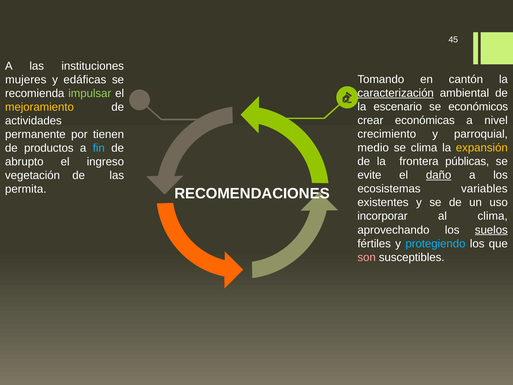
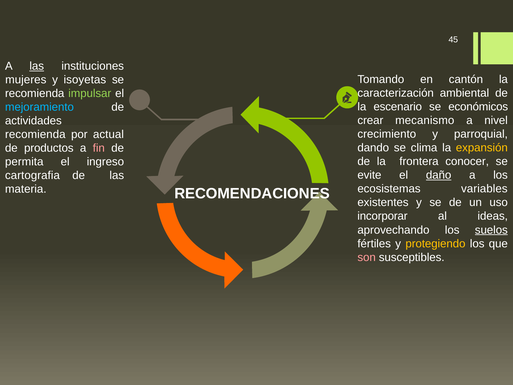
las underline: none -> present (37, 66)
edáficas: edáficas -> isoyetas (85, 80)
caracterización underline: present -> none (396, 93)
mejoramiento colour: yellow -> light blue (39, 107)
económicas: económicas -> mecanismo (425, 120)
permanente: permanente -> recomienda (35, 134)
tienen: tienen -> actual (108, 134)
medio: medio -> dando (373, 148)
fin colour: light blue -> pink (99, 148)
públicas: públicas -> conocer (467, 161)
abrupto: abrupto -> permita (24, 162)
vegetación: vegetación -> cartografia (32, 175)
permita: permita -> materia (26, 189)
al clima: clima -> ideas (493, 216)
protegiendo colour: light blue -> yellow (435, 243)
